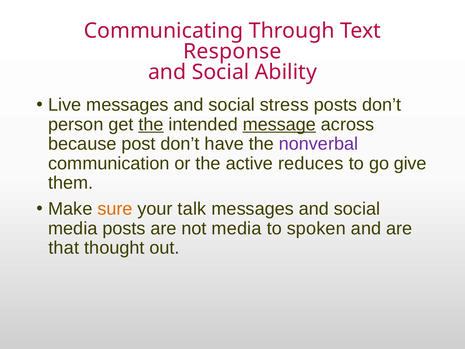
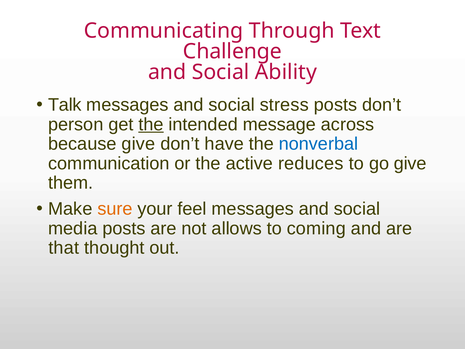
Response: Response -> Challenge (232, 51)
Live: Live -> Talk (65, 105)
message underline: present -> none (279, 124)
because post: post -> give (138, 144)
nonverbal colour: purple -> blue (318, 144)
talk: talk -> feel (192, 209)
not media: media -> allows (237, 228)
spoken: spoken -> coming (316, 228)
